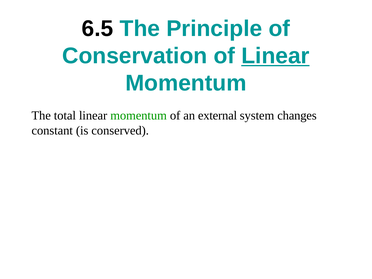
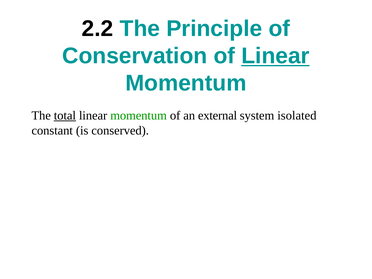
6.5: 6.5 -> 2.2 (97, 29)
total underline: none -> present (65, 116)
changes: changes -> isolated (297, 116)
